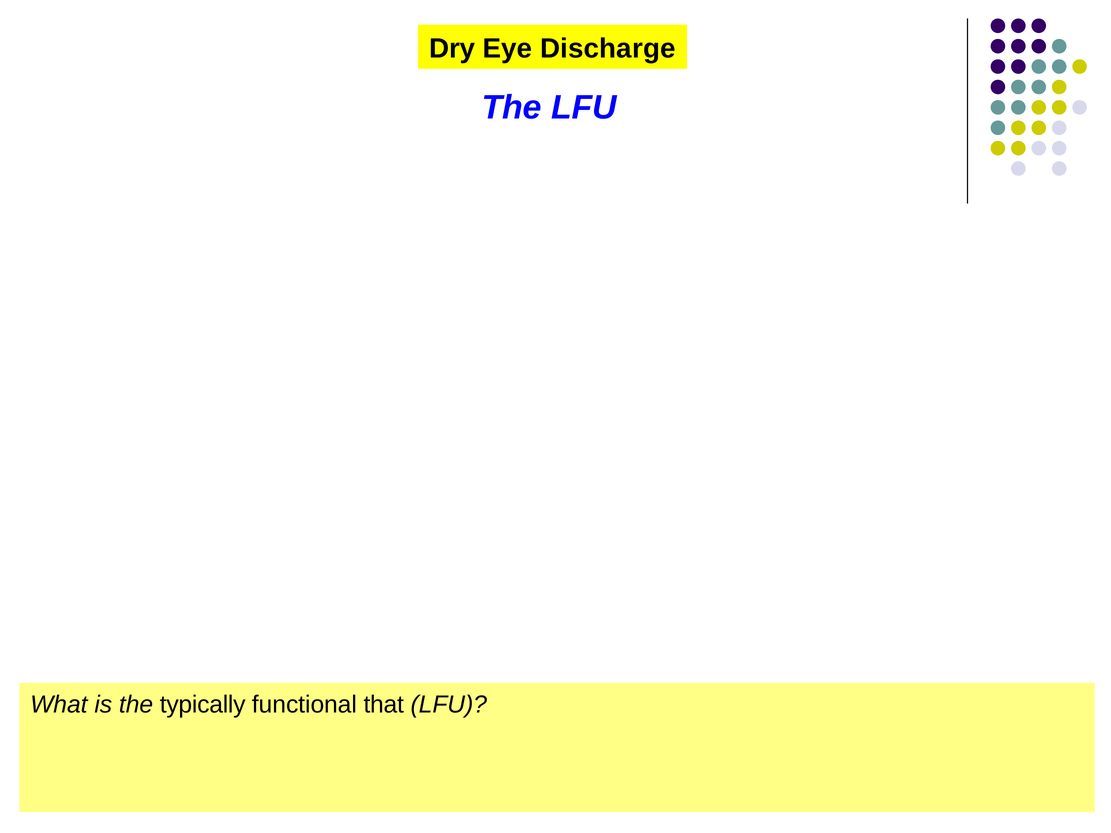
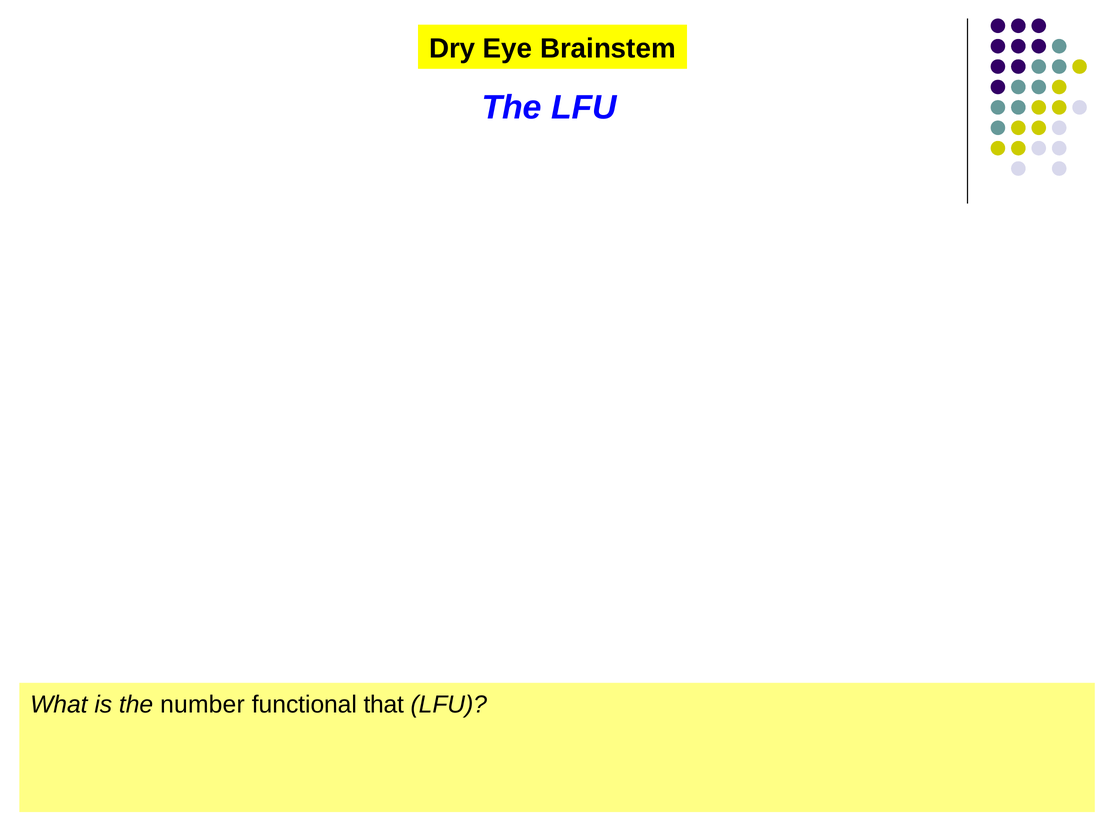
Discharge: Discharge -> Brainstem (608, 49)
typically: typically -> number (202, 705)
